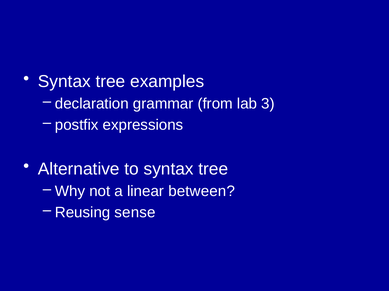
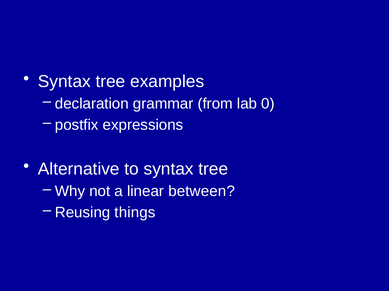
3: 3 -> 0 (268, 104)
sense: sense -> things (135, 213)
